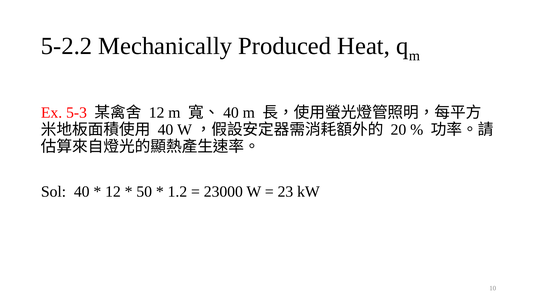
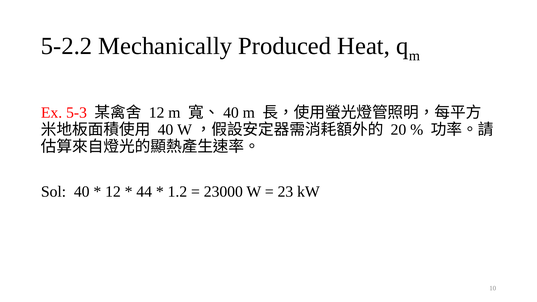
50: 50 -> 44 (144, 192)
